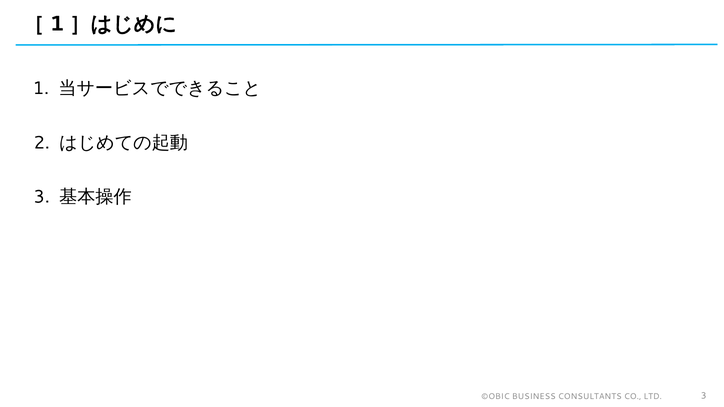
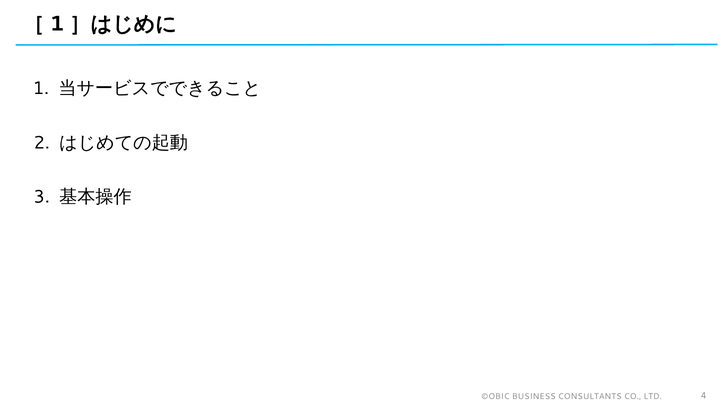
LTD 3: 3 -> 4 (704, 396)
